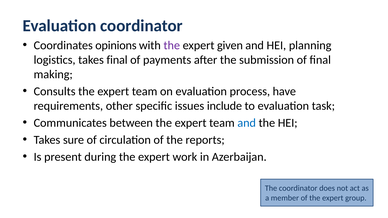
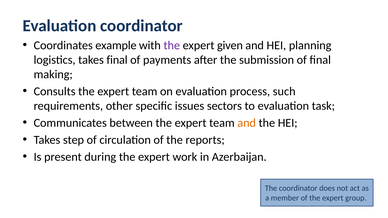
opinions: opinions -> example (116, 45)
have: have -> such (284, 91)
include: include -> sectors (224, 106)
and colour: blue -> orange (247, 123)
sure: sure -> step (73, 140)
